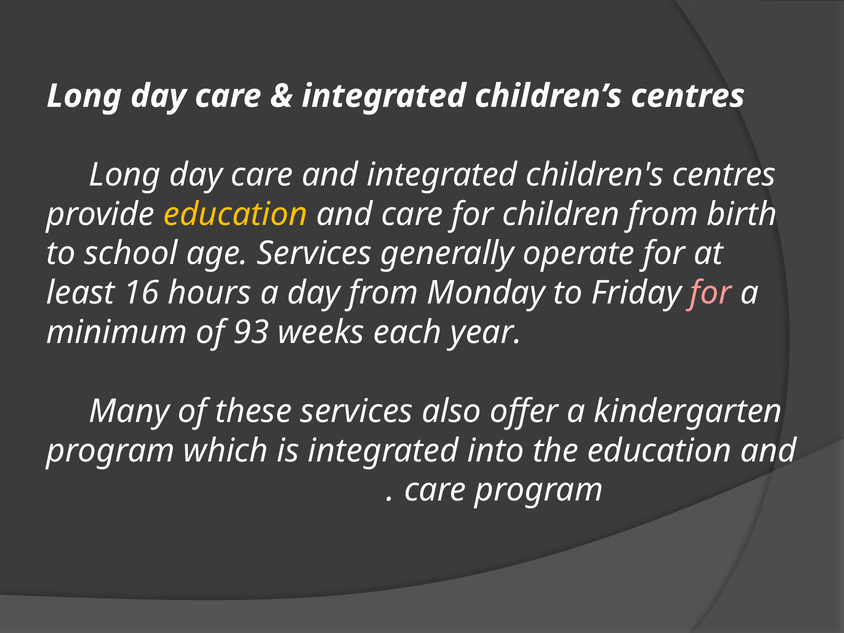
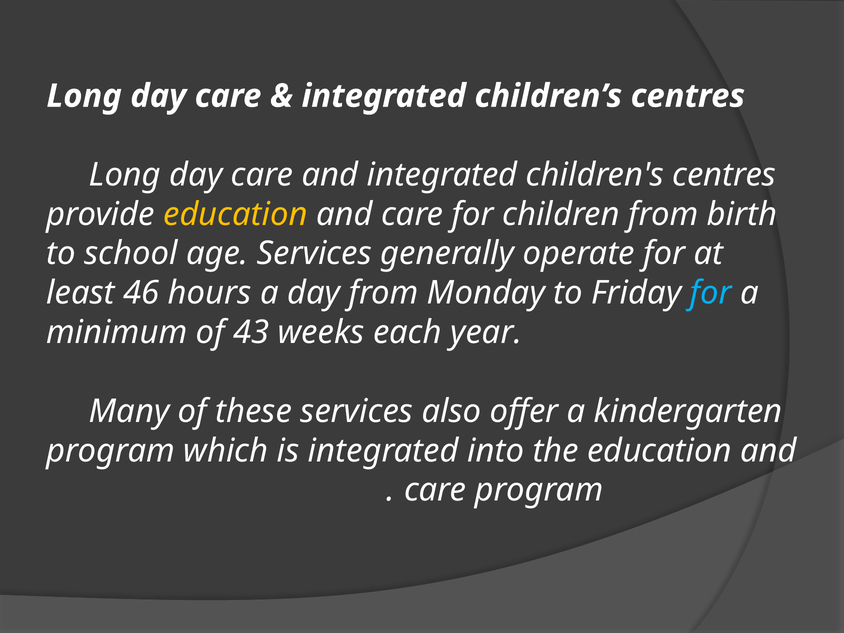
16: 16 -> 46 (141, 293)
for colour: pink -> light blue (711, 293)
93: 93 -> 43 (251, 332)
